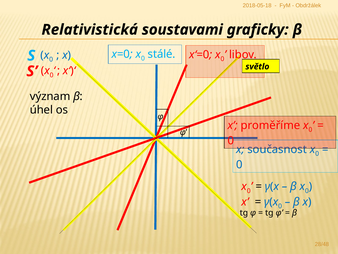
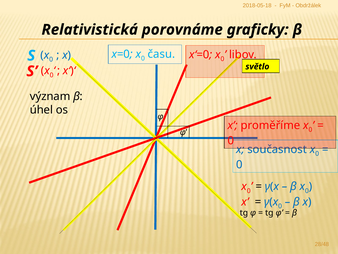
soustavami: soustavami -> porovnáme (182, 30)
stálé: stálé -> času (161, 54)
